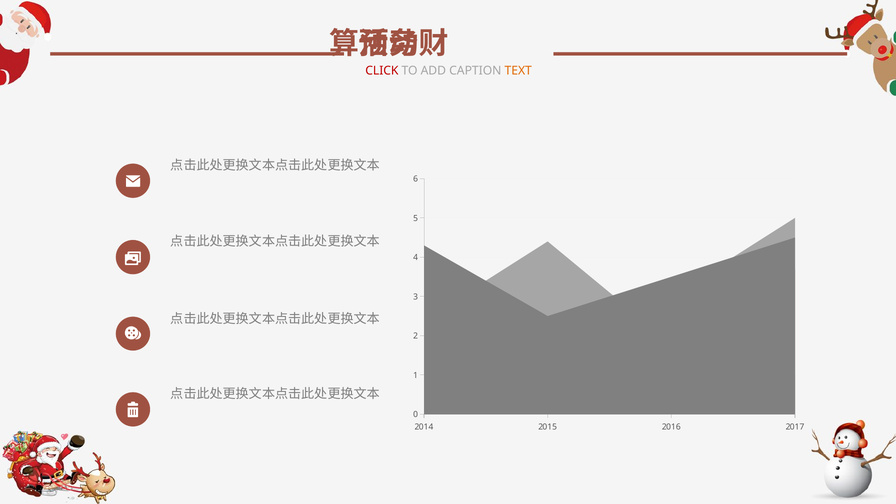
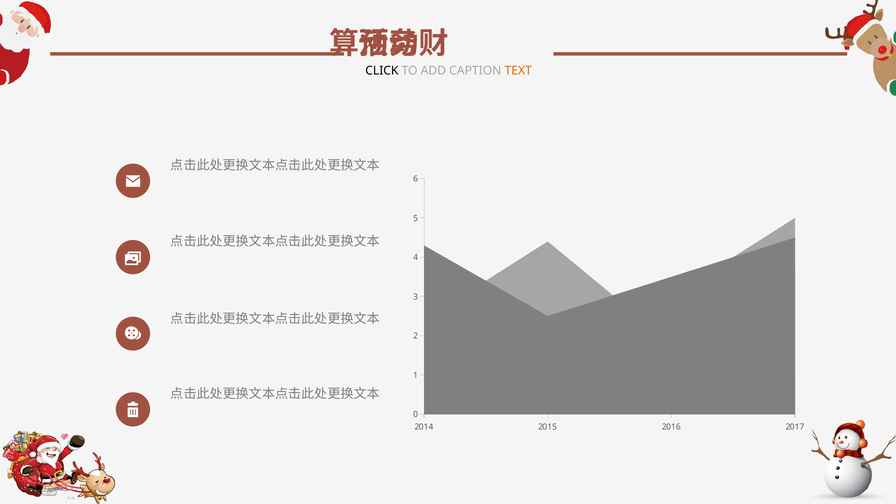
CLICK colour: red -> black (382, 71)
